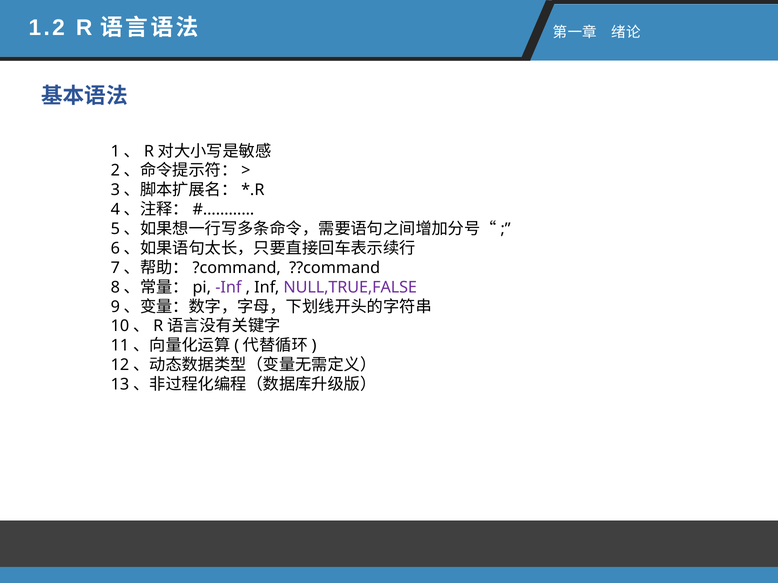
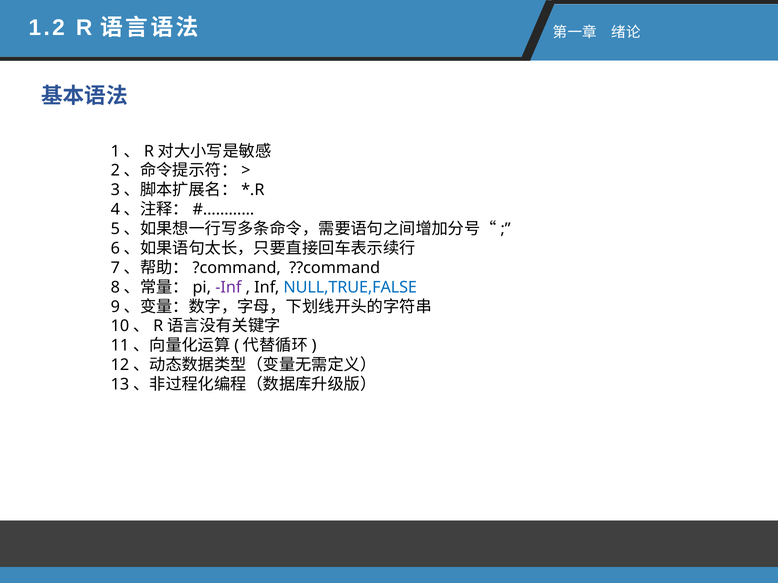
NULL,TRUE,FALSE colour: purple -> blue (350, 287)
